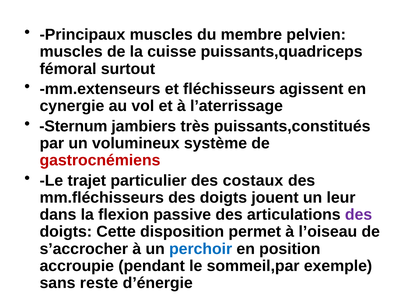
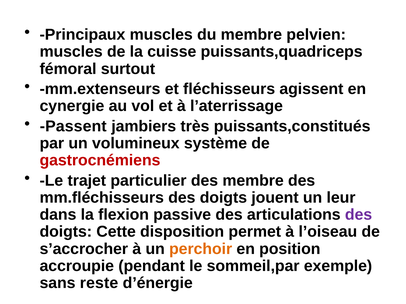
Sternum: Sternum -> Passent (73, 127)
des costaux: costaux -> membre (253, 181)
perchoir colour: blue -> orange (201, 249)
